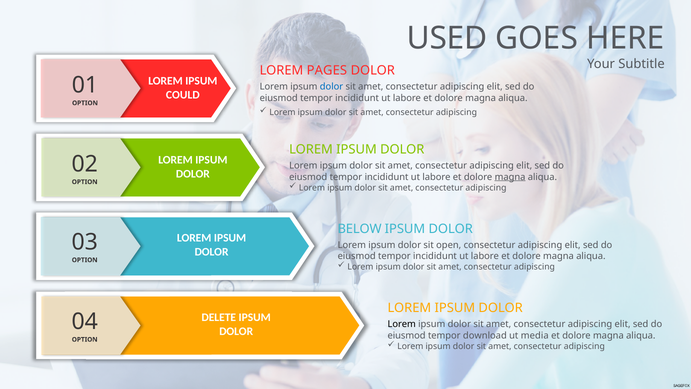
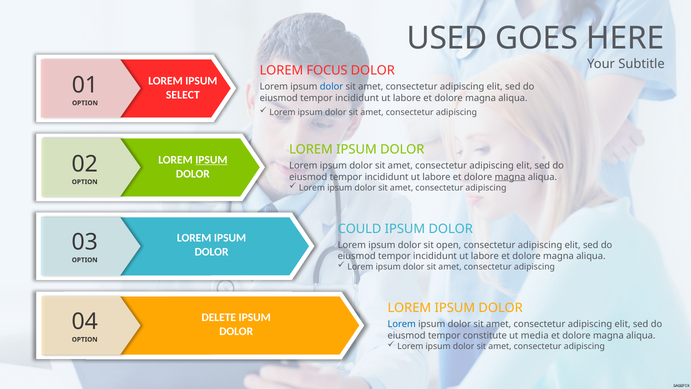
PAGES: PAGES -> FOCUS (327, 71)
COULD: COULD -> SELECT (183, 95)
IPSUM underline: none -> present (211, 160)
BELOW: BELOW -> COULD (360, 229)
Lorem colour: black -> blue (402, 324)
download: download -> constitute (485, 335)
